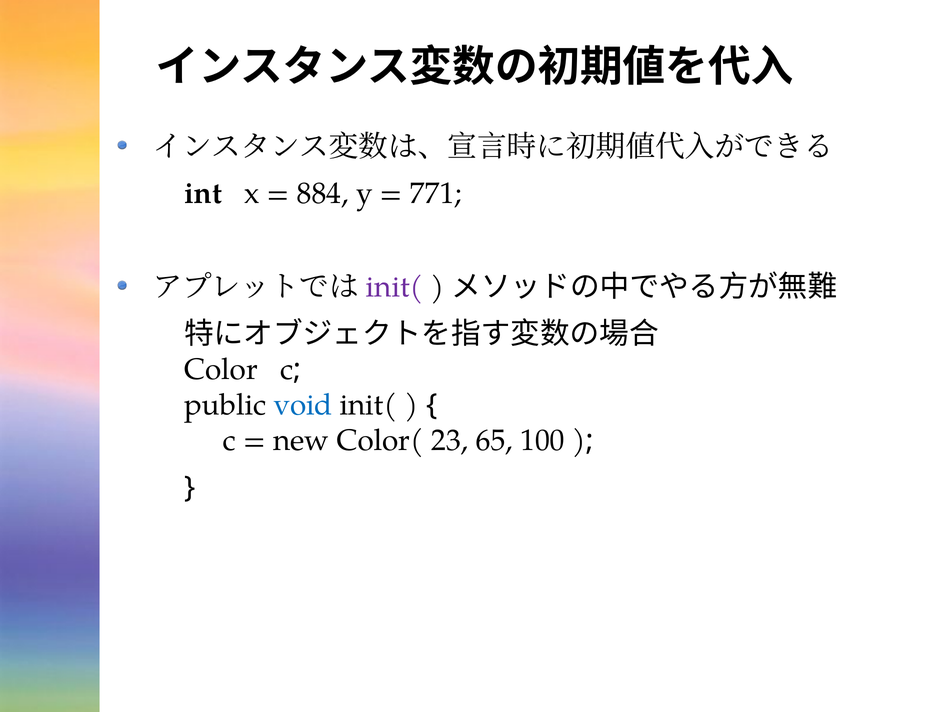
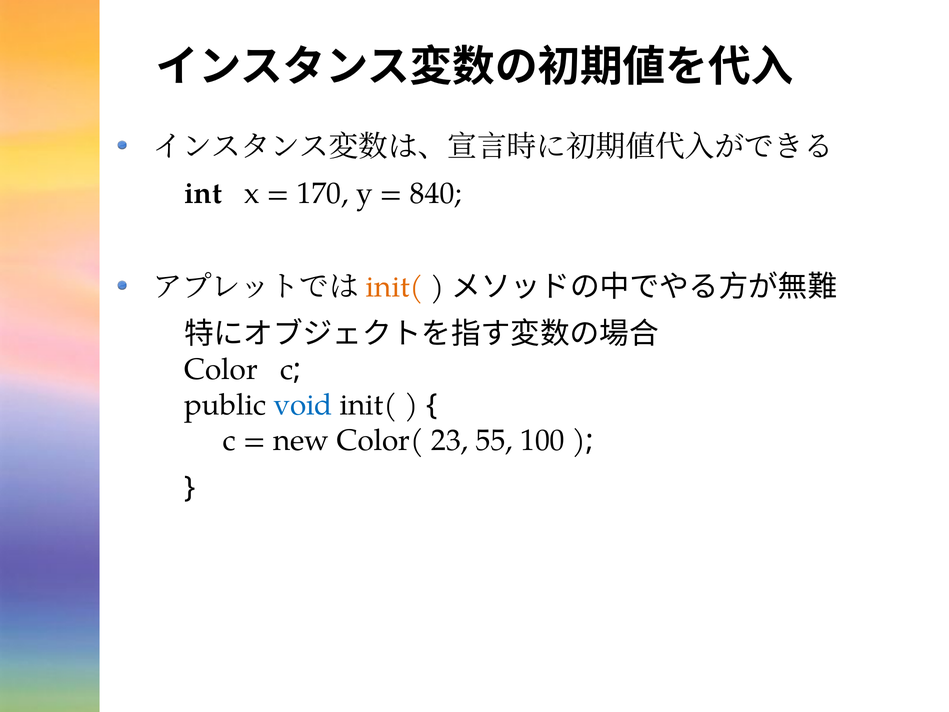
884: 884 -> 170 (323, 194)
771: 771 -> 840 (436, 194)
init( colour: purple -> orange (395, 287)
65: 65 -> 55 (494, 440)
